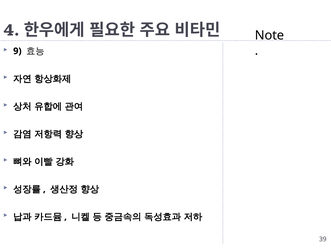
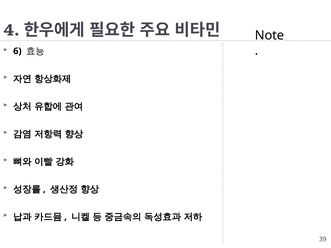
9: 9 -> 6 (17, 51)
